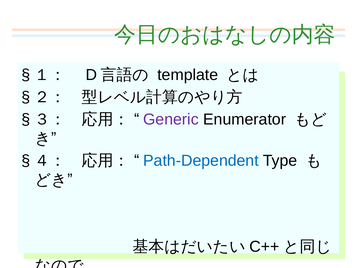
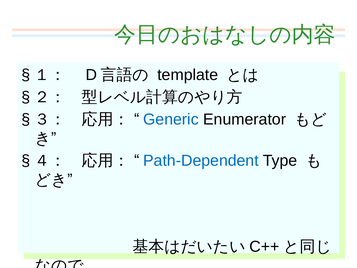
Generic colour: purple -> blue (171, 119)
